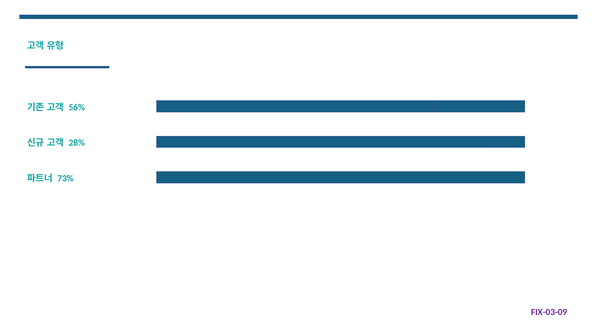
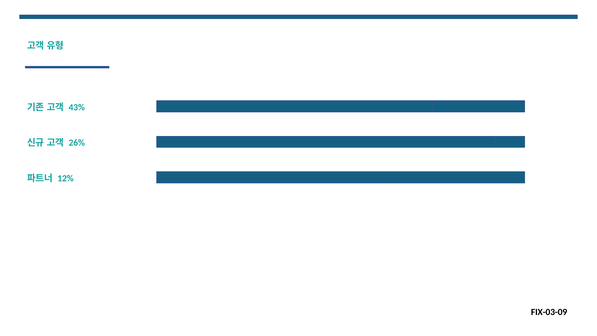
56%: 56% -> 43% (77, 107)
28%: 28% -> 26% (77, 143)
73%: 73% -> 12% (66, 178)
FIX-03-09 colour: purple -> black (549, 312)
